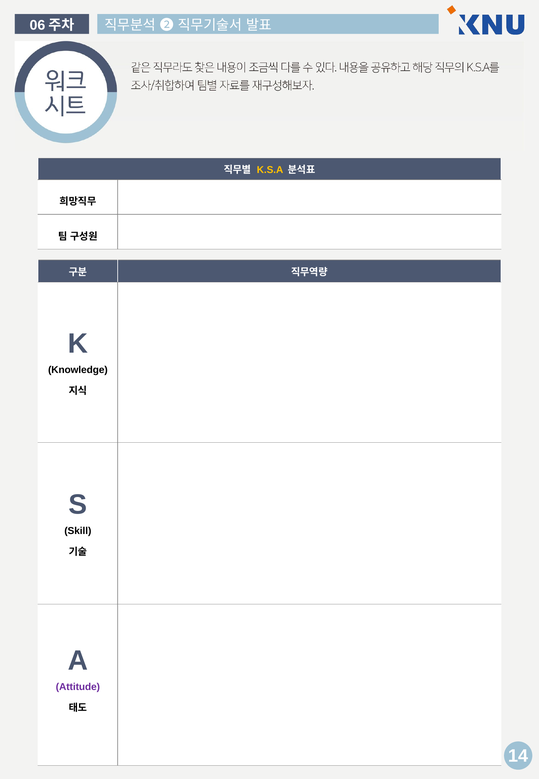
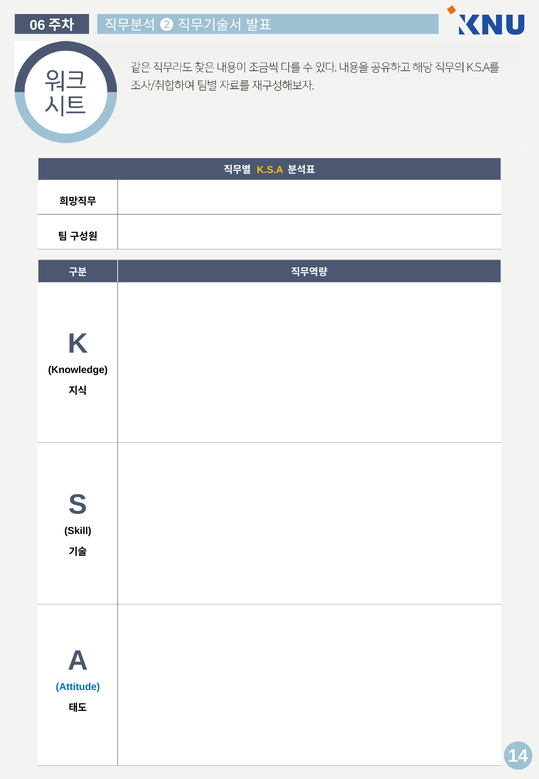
Attitude colour: purple -> blue (78, 687)
